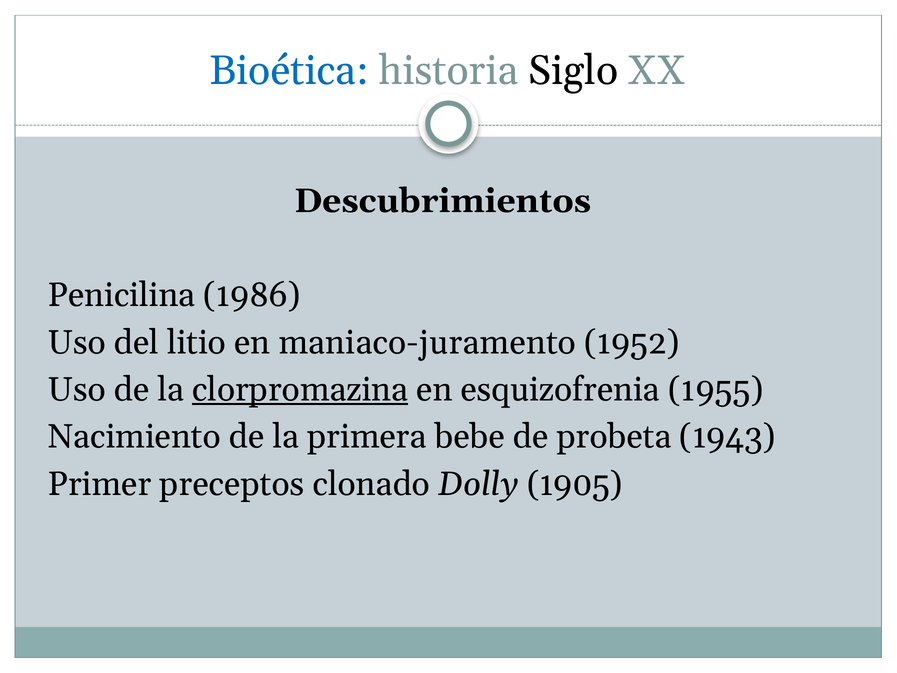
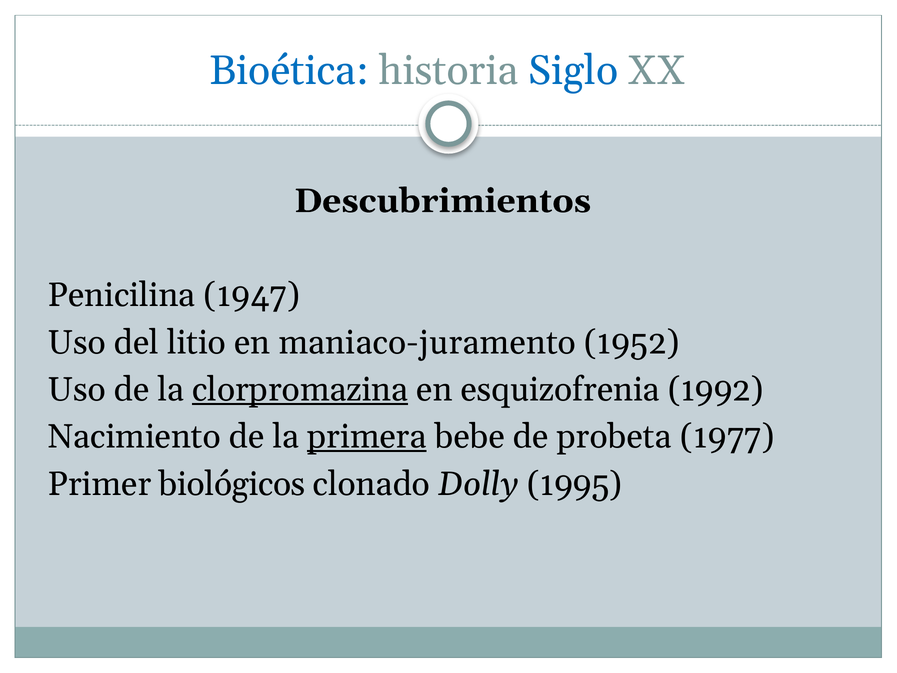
Siglo colour: black -> blue (573, 71)
1986: 1986 -> 1947 (252, 295)
1955: 1955 -> 1992 (716, 389)
primera underline: none -> present (367, 437)
1943: 1943 -> 1977 (727, 437)
preceptos: preceptos -> biológicos (232, 484)
1905: 1905 -> 1995 (575, 484)
